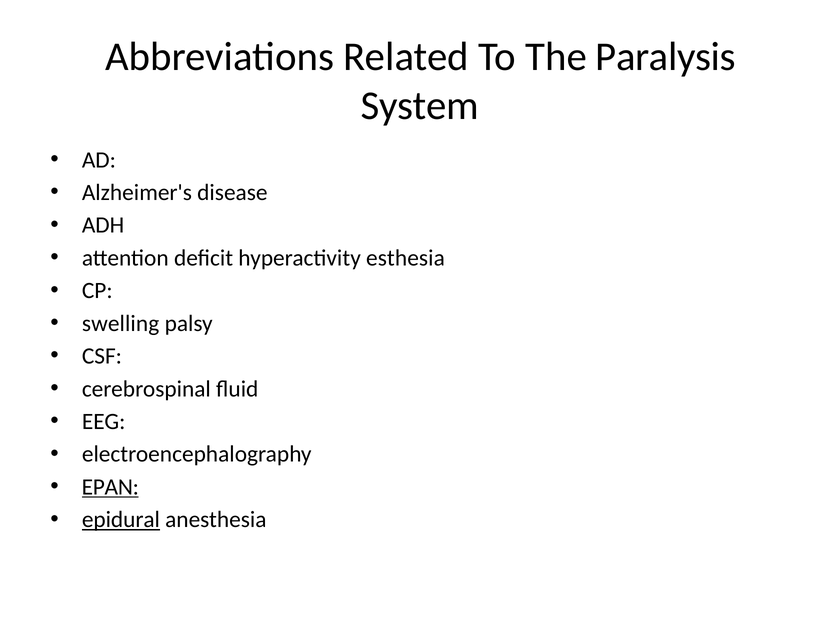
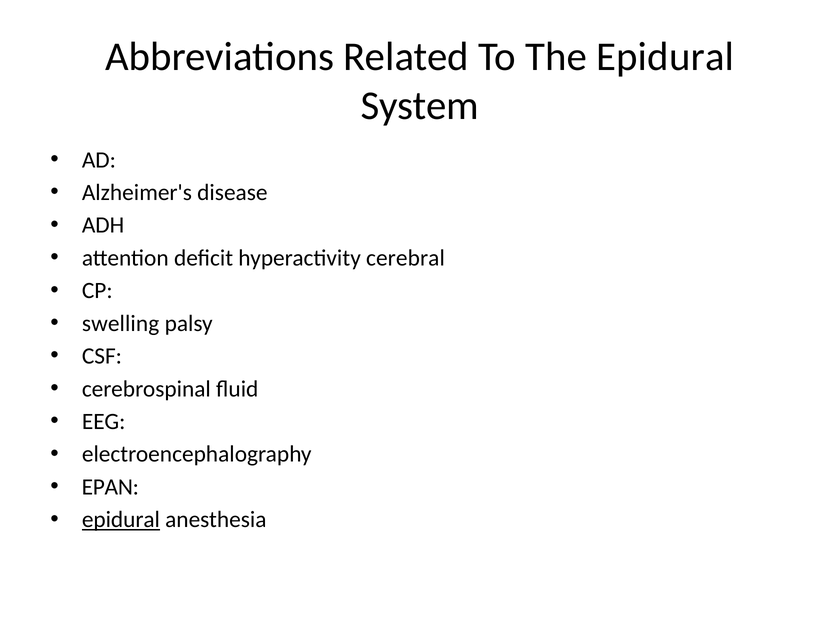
The Paralysis: Paralysis -> Epidural (665, 57)
esthesia: esthesia -> cerebral (405, 258)
EPAN underline: present -> none (110, 487)
